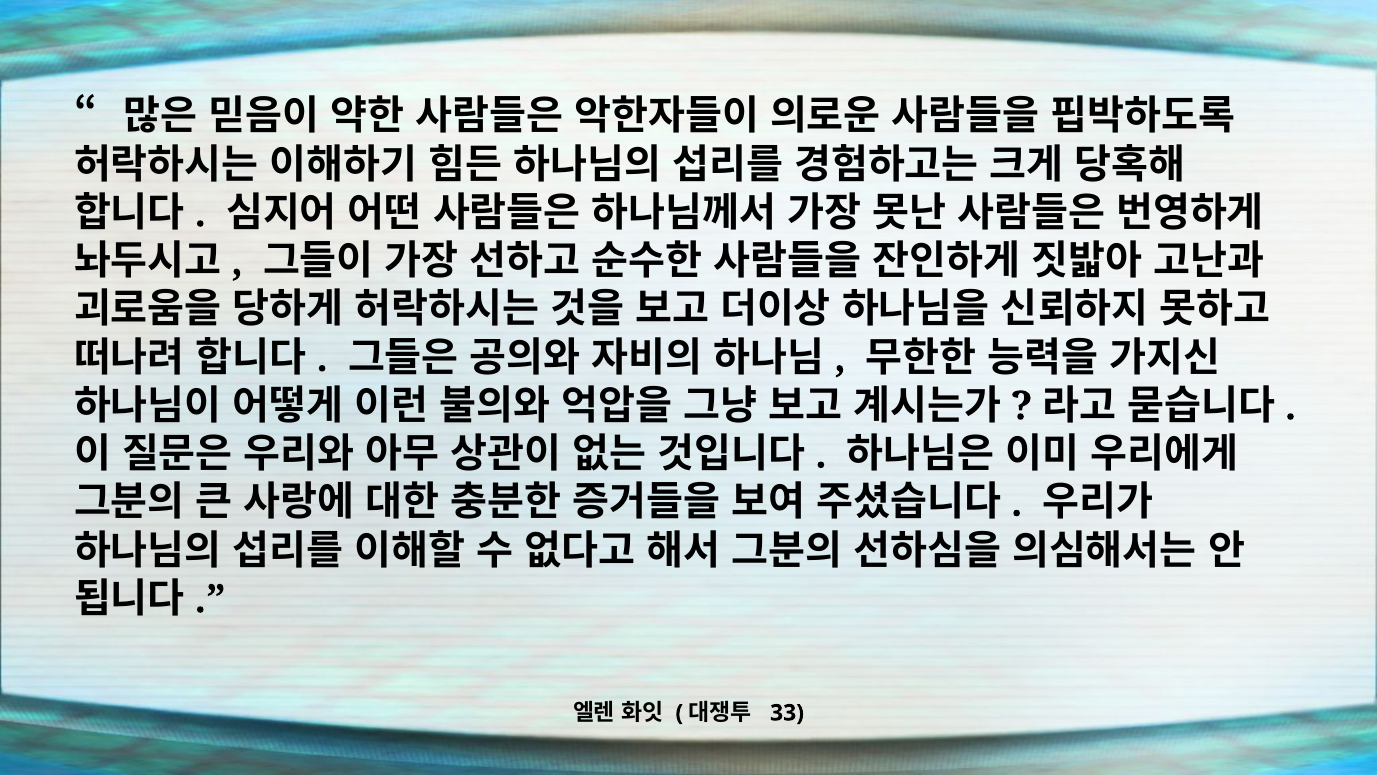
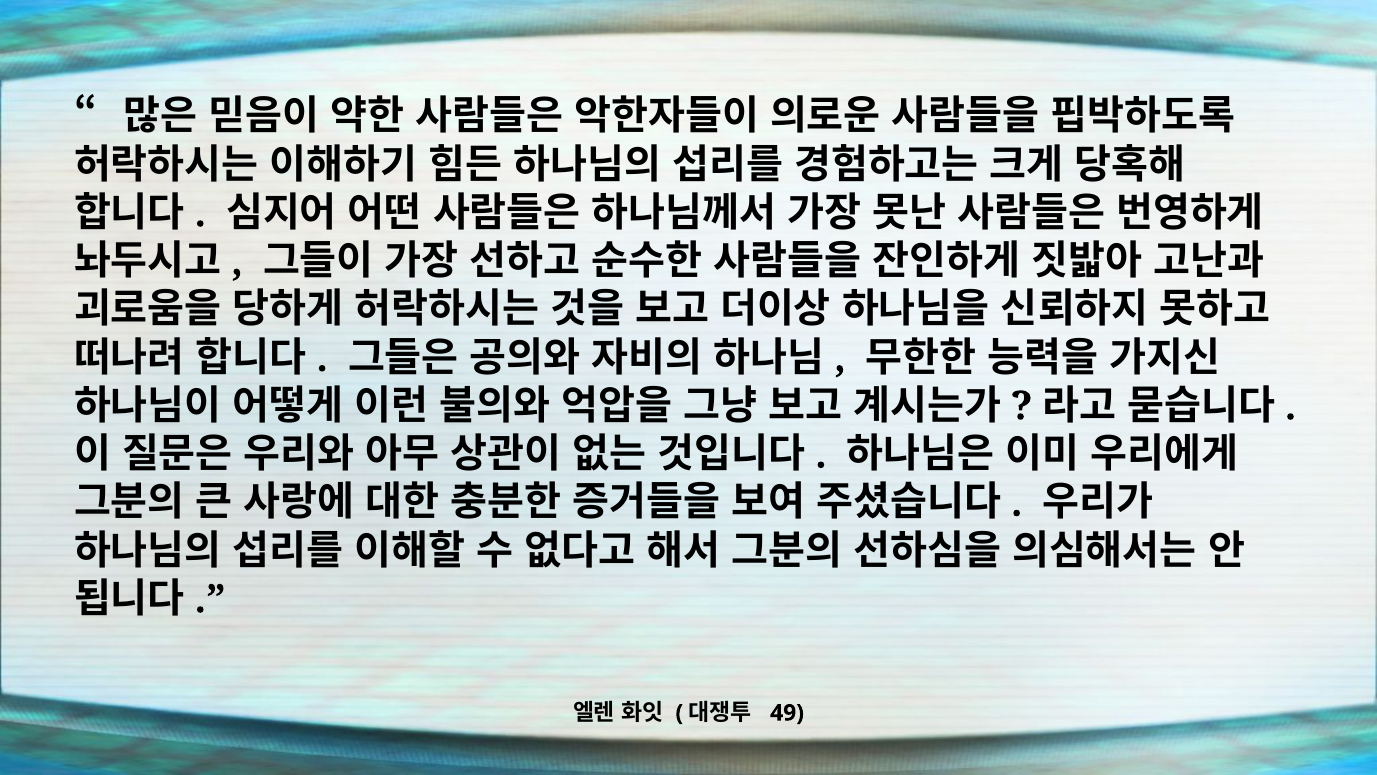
33: 33 -> 49 (787, 713)
